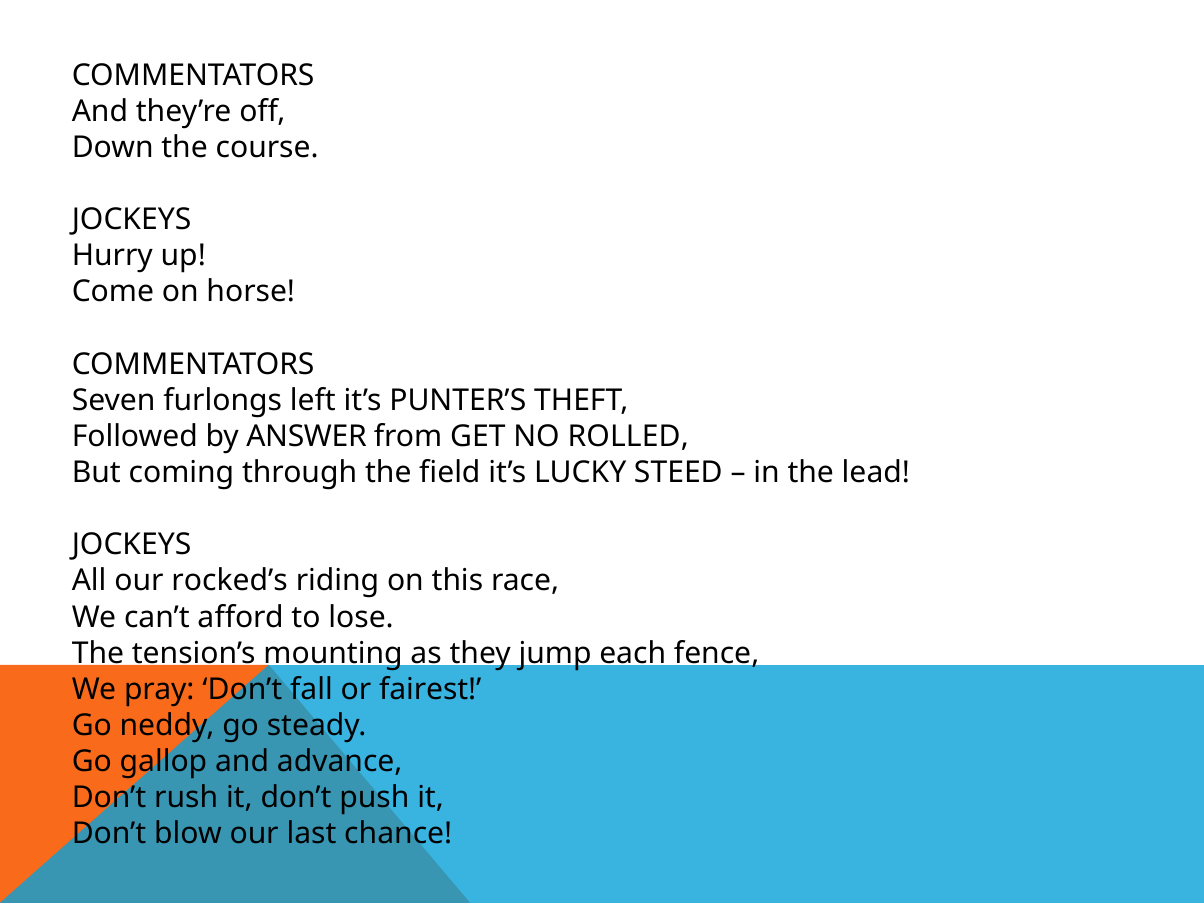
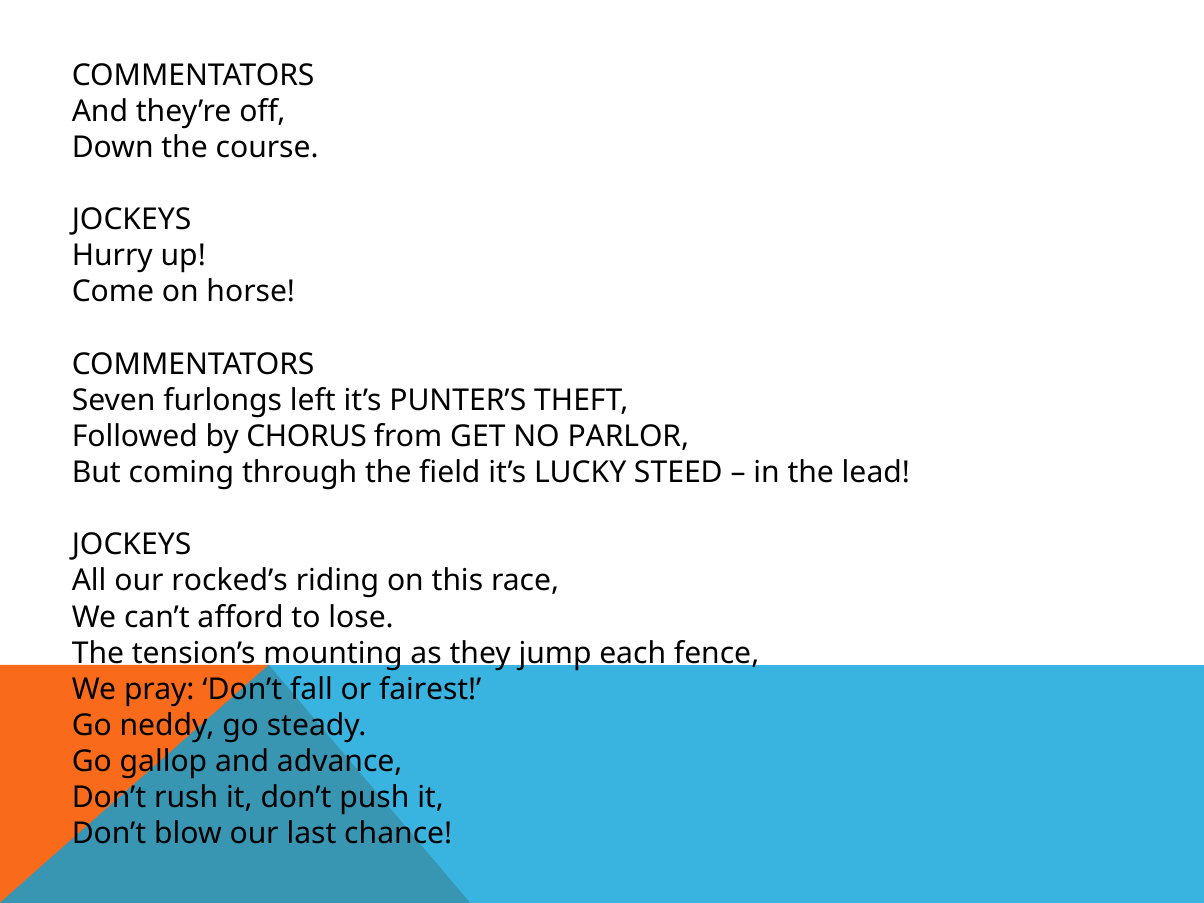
ANSWER: ANSWER -> CHORUS (307, 437)
ROLLED: ROLLED -> PARLOR (628, 437)
